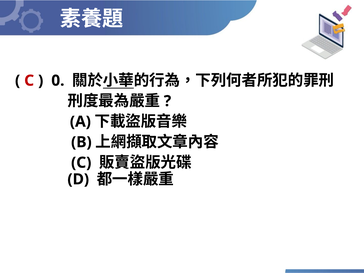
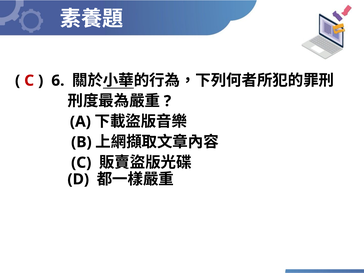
0: 0 -> 6 (58, 81)
